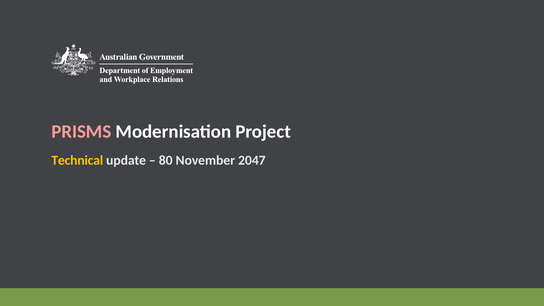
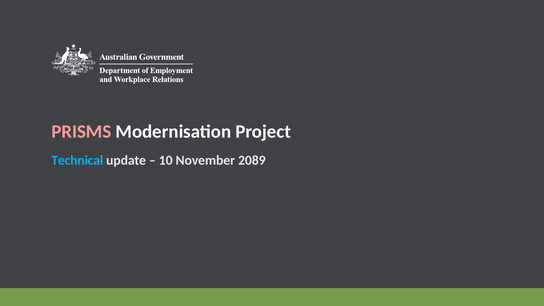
Technical colour: yellow -> light blue (77, 160)
80: 80 -> 10 (166, 160)
2047: 2047 -> 2089 (252, 160)
